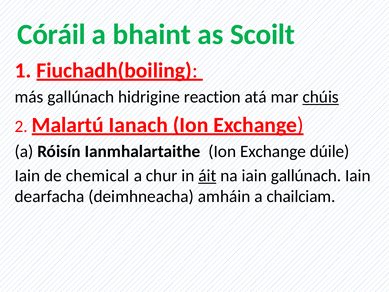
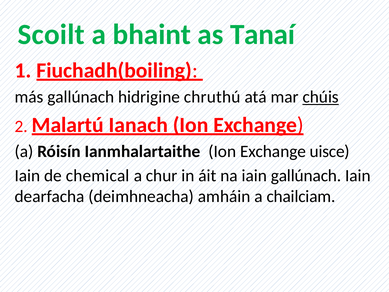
Córáil: Córáil -> Scoilt (51, 34)
Scoilt: Scoilt -> Tanaí (263, 34)
reaction: reaction -> chruthú (212, 97)
dúile: dúile -> uisce (330, 151)
áit underline: present -> none (207, 176)
